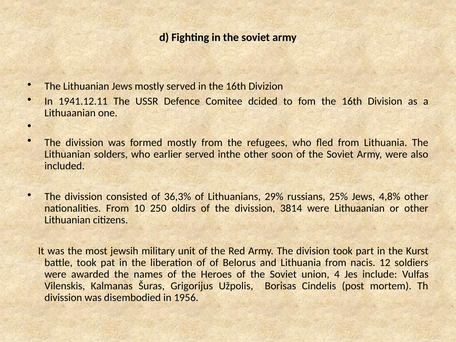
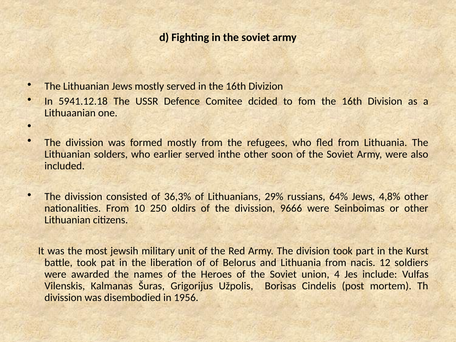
1941.12.11: 1941.12.11 -> 5941.12.18 (83, 101)
25%: 25% -> 64% (339, 197)
3814: 3814 -> 9666 (291, 208)
were Lithuaanian: Lithuaanian -> Seinboimas (359, 208)
